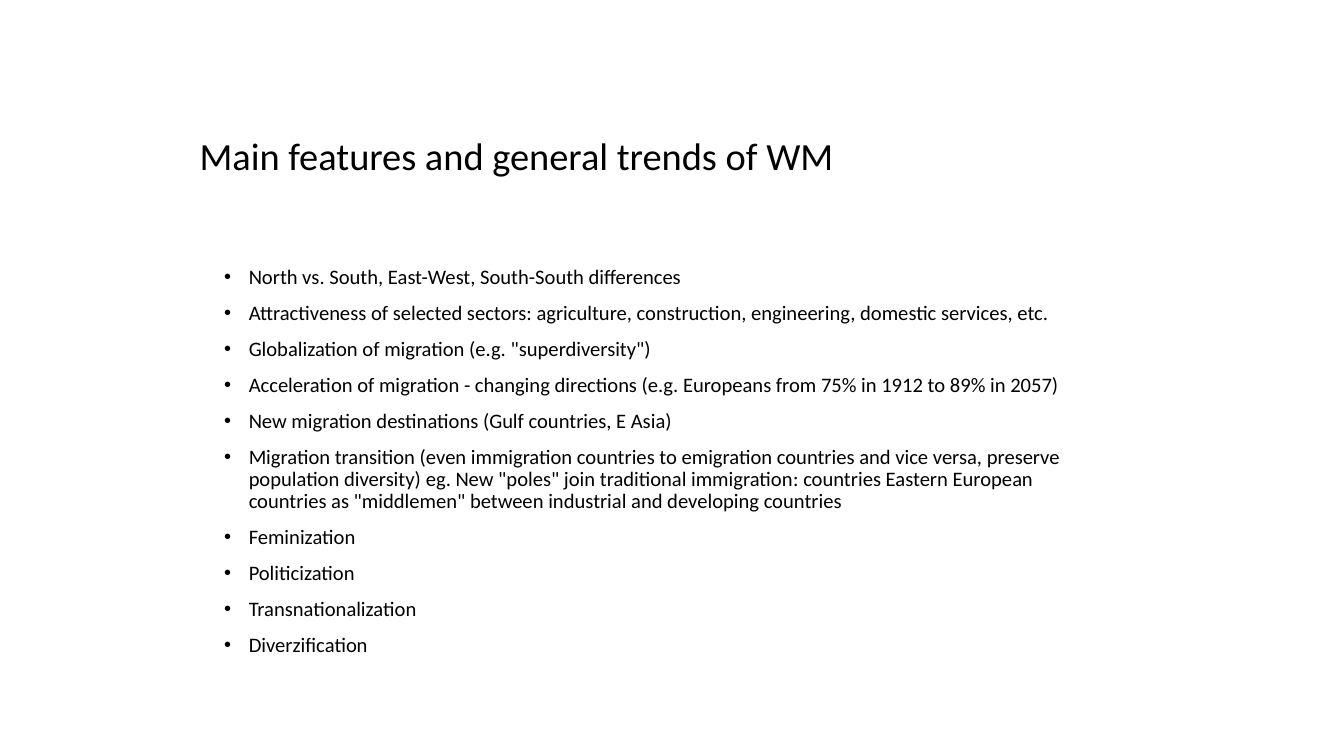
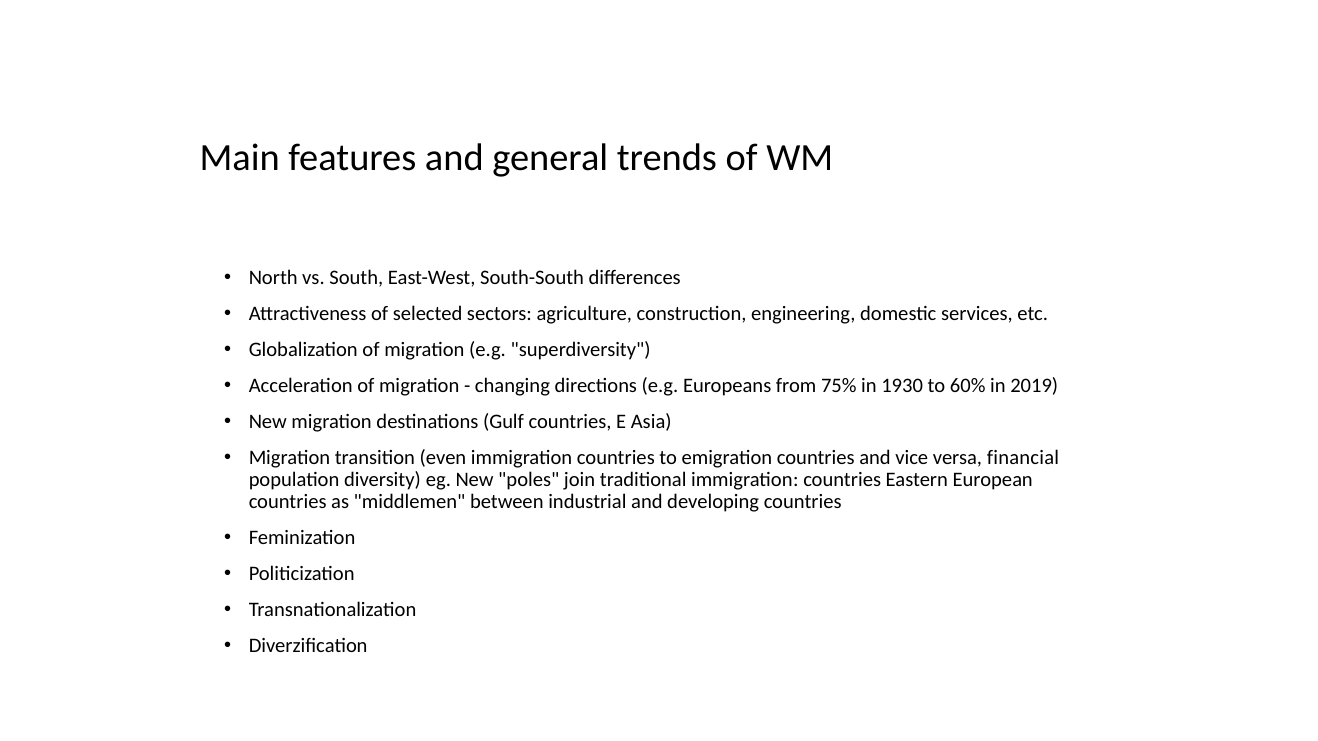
1912: 1912 -> 1930 (902, 386)
89%: 89% -> 60% (968, 386)
2057: 2057 -> 2019 (1034, 386)
preserve: preserve -> financial (1023, 458)
